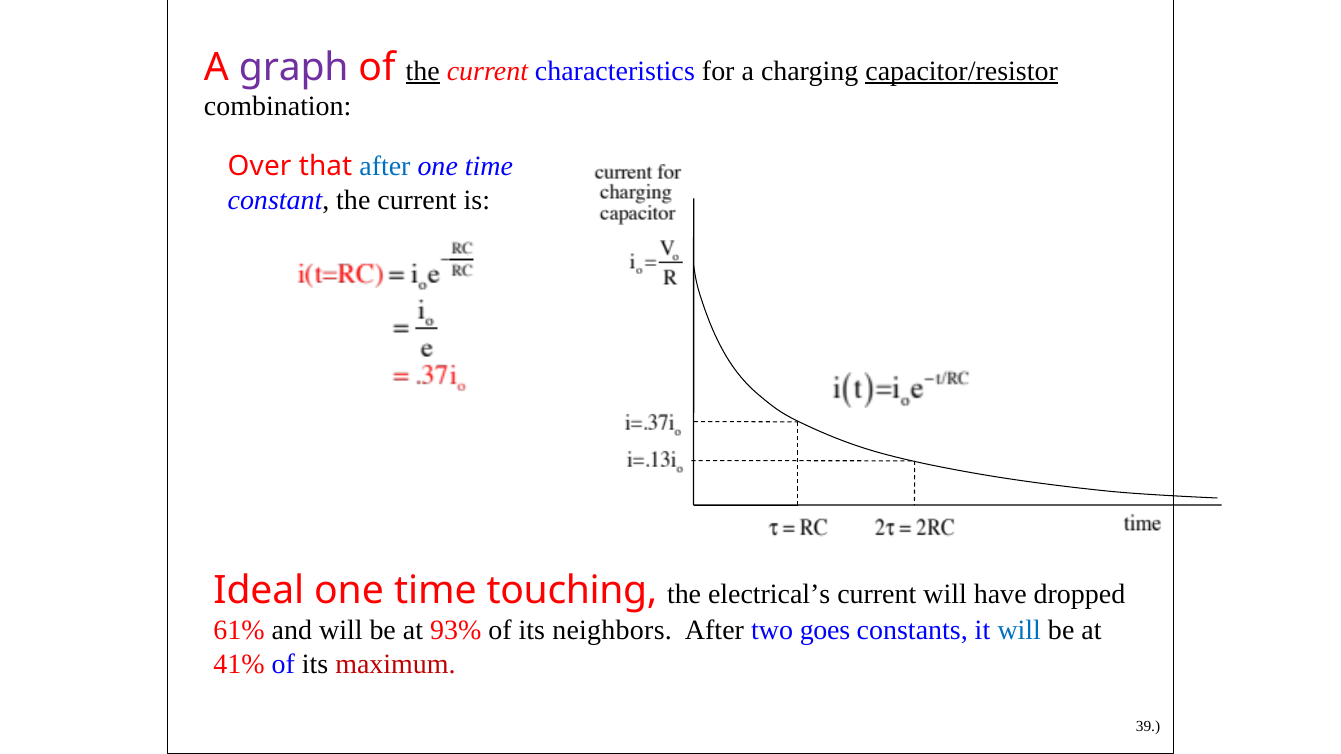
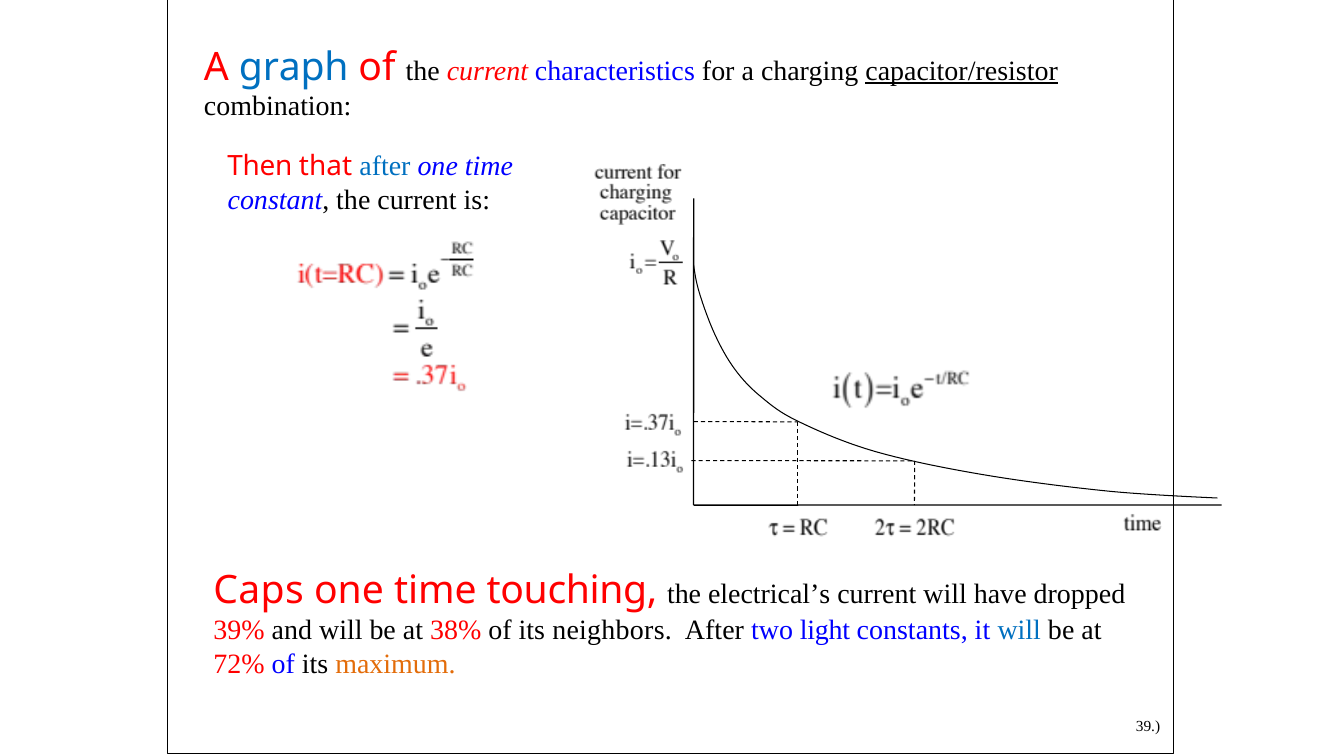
graph colour: purple -> blue (294, 67)
the underline: present -> none (423, 71)
Over: Over -> Then (260, 166)
Ideal: Ideal -> Caps (259, 591)
61%: 61% -> 39% (239, 631)
93%: 93% -> 38% (456, 631)
goes: goes -> light (825, 631)
41%: 41% -> 72% (239, 664)
maximum colour: red -> orange (396, 664)
